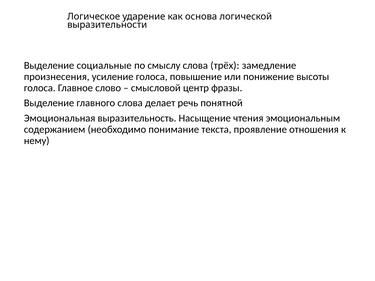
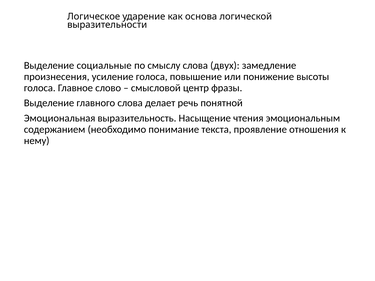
трёх: трёх -> двух (225, 65)
